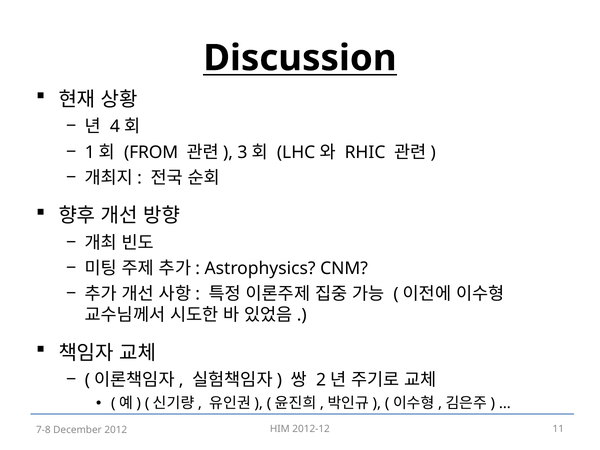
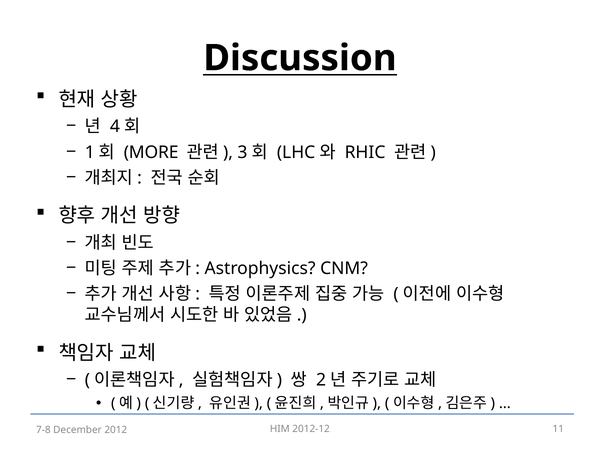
FROM: FROM -> MORE (151, 152)
